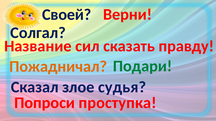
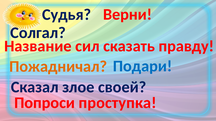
Своей: Своей -> Судья (67, 15)
Подари colour: green -> blue (143, 66)
судья: судья -> своей (122, 88)
